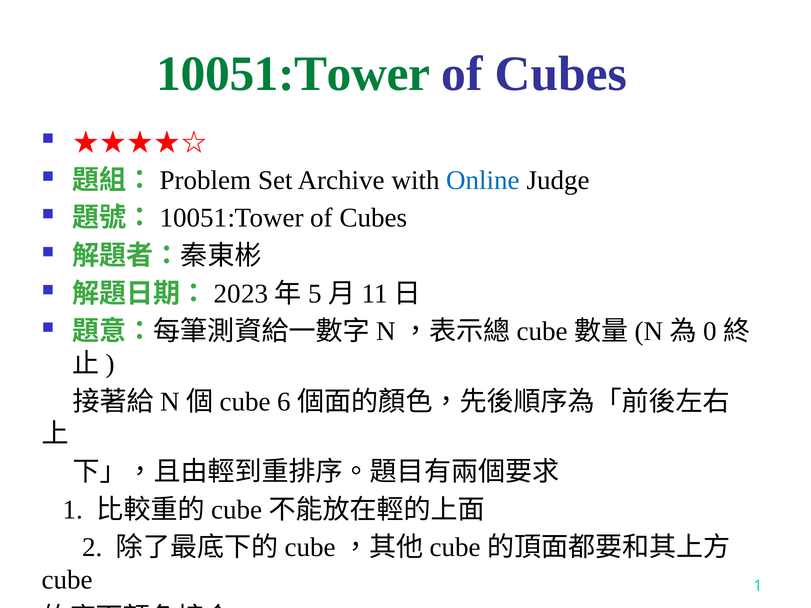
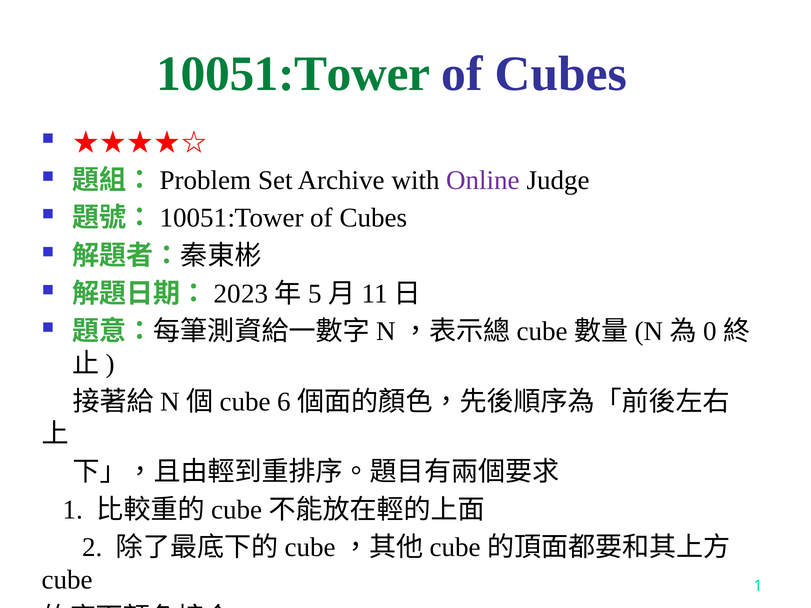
Online colour: blue -> purple (483, 180)
